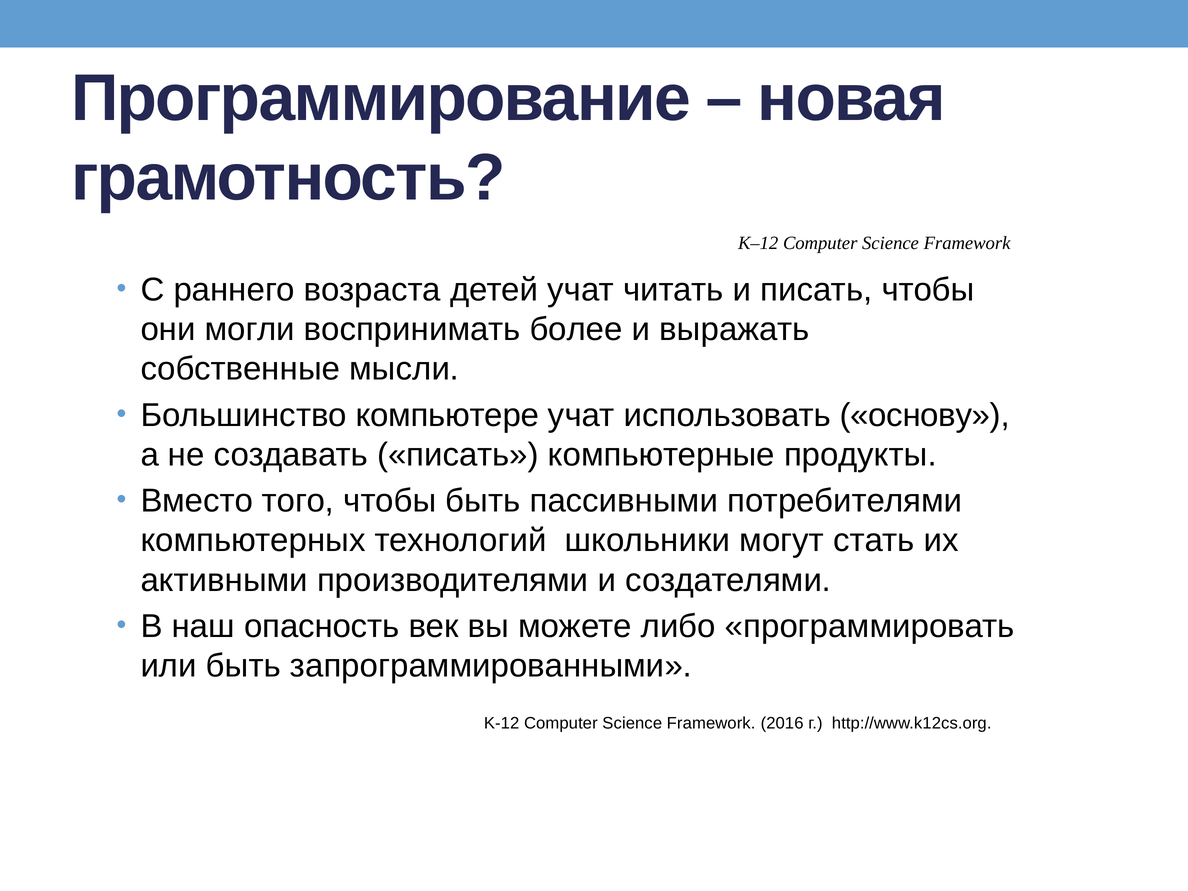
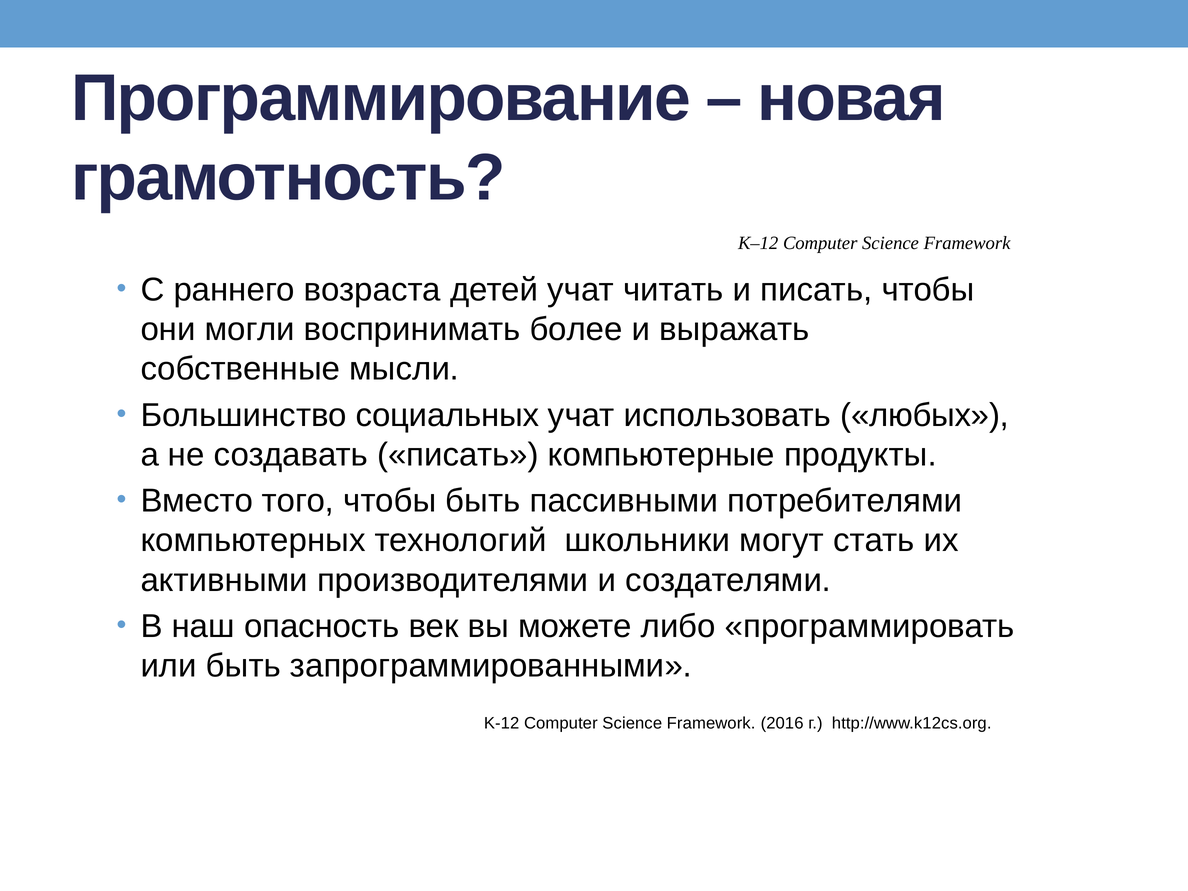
компьютере: компьютере -> социальных (447, 415)
основу: основу -> любых (925, 415)
